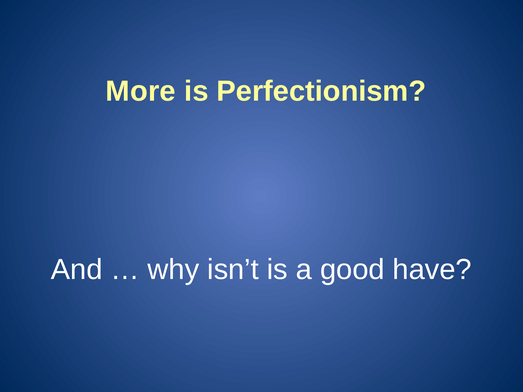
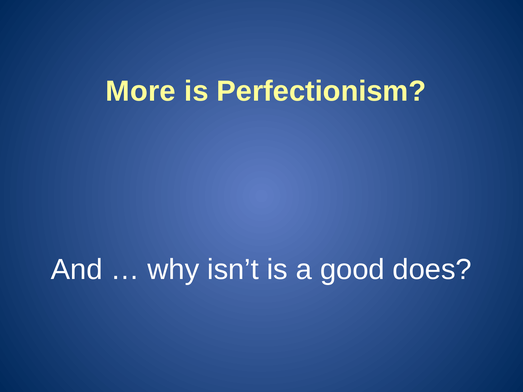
have: have -> does (432, 270)
